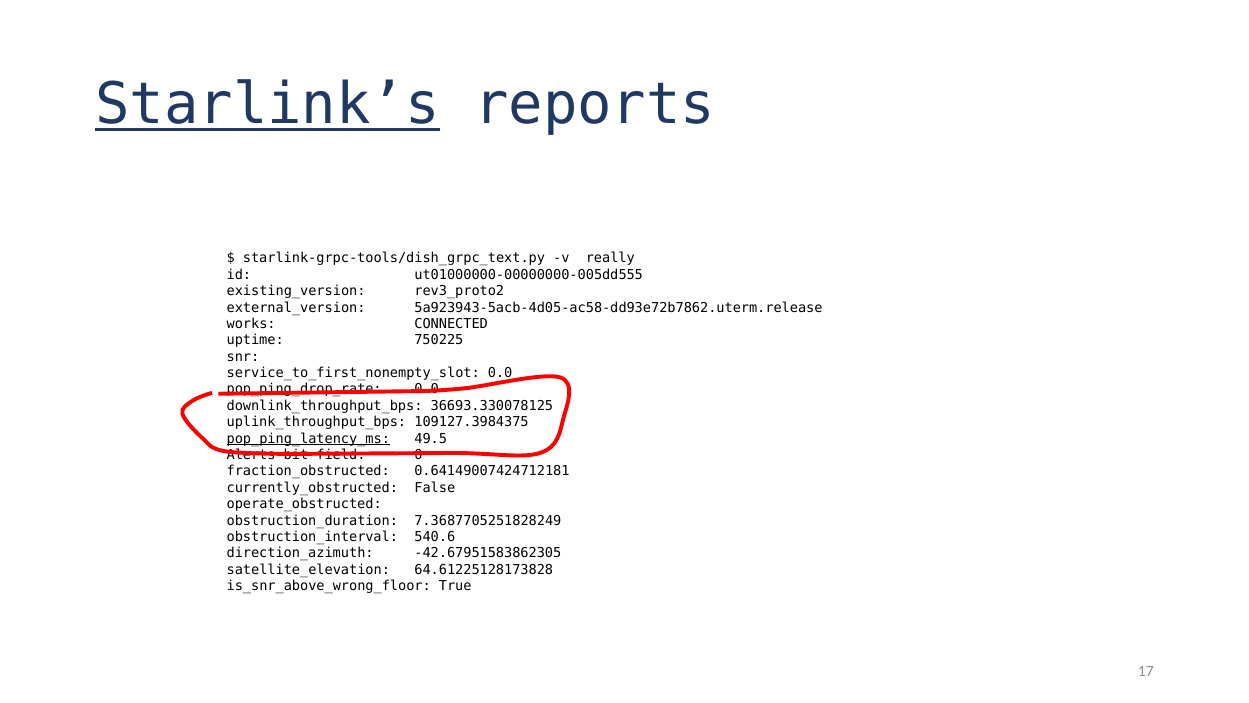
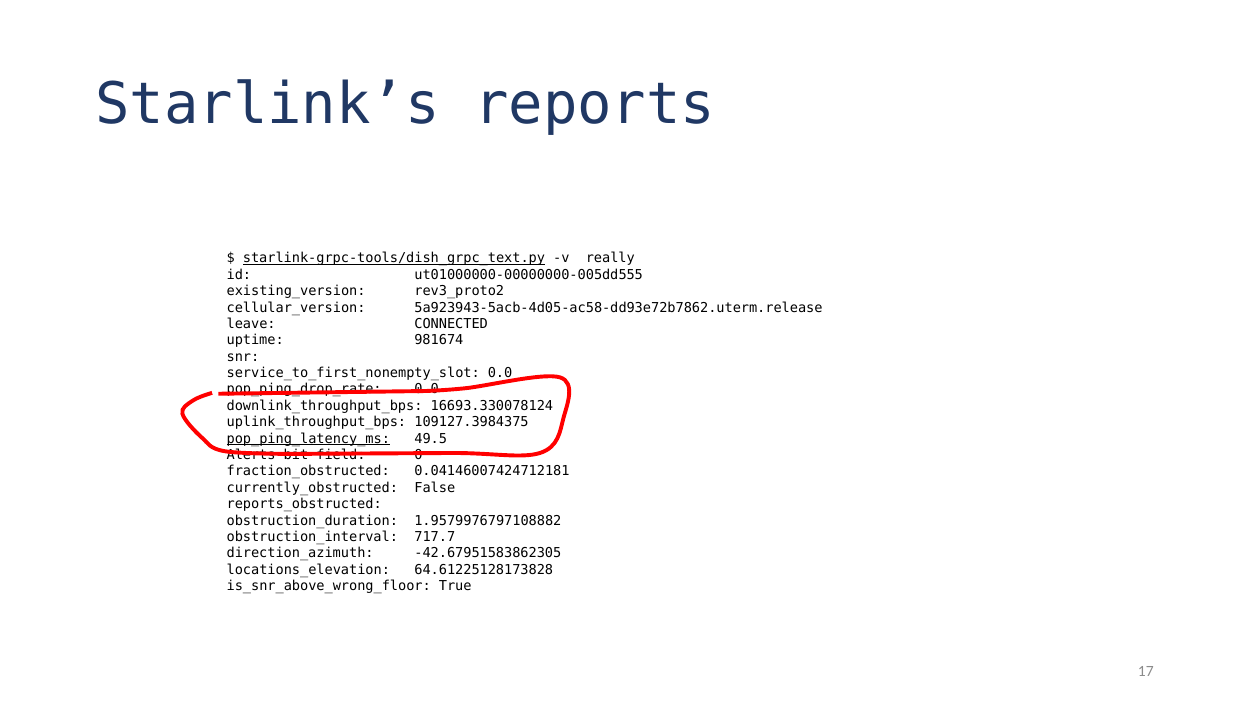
Starlink’s underline: present -> none (267, 105)
starlink-grpc-tools/dish_grpc_text.py underline: none -> present (394, 258)
external_version: external_version -> cellular_version (296, 307)
works: works -> leave (251, 324)
750225: 750225 -> 981674 (439, 340)
36693.330078125: 36693.330078125 -> 16693.330078124 (492, 406)
0.64149007424712181: 0.64149007424712181 -> 0.04146007424712181 (492, 471)
operate_obstructed: operate_obstructed -> reports_obstructed (304, 504)
7.3687705251828249: 7.3687705251828249 -> 1.9579976797108882 (488, 520)
540.6: 540.6 -> 717.7 (435, 537)
satellite_elevation: satellite_elevation -> locations_elevation (308, 569)
